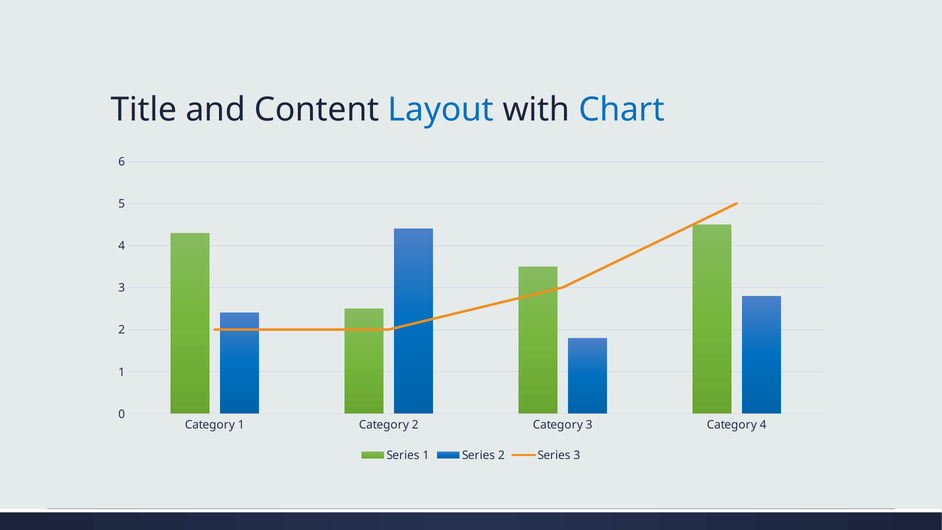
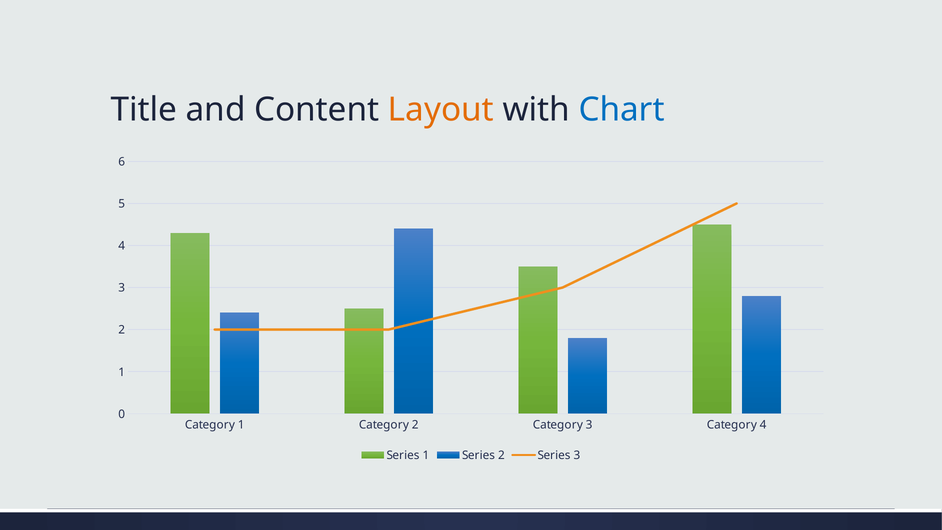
Layout colour: blue -> orange (441, 110)
